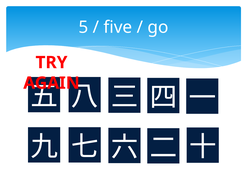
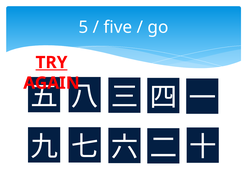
TRY underline: none -> present (52, 63)
